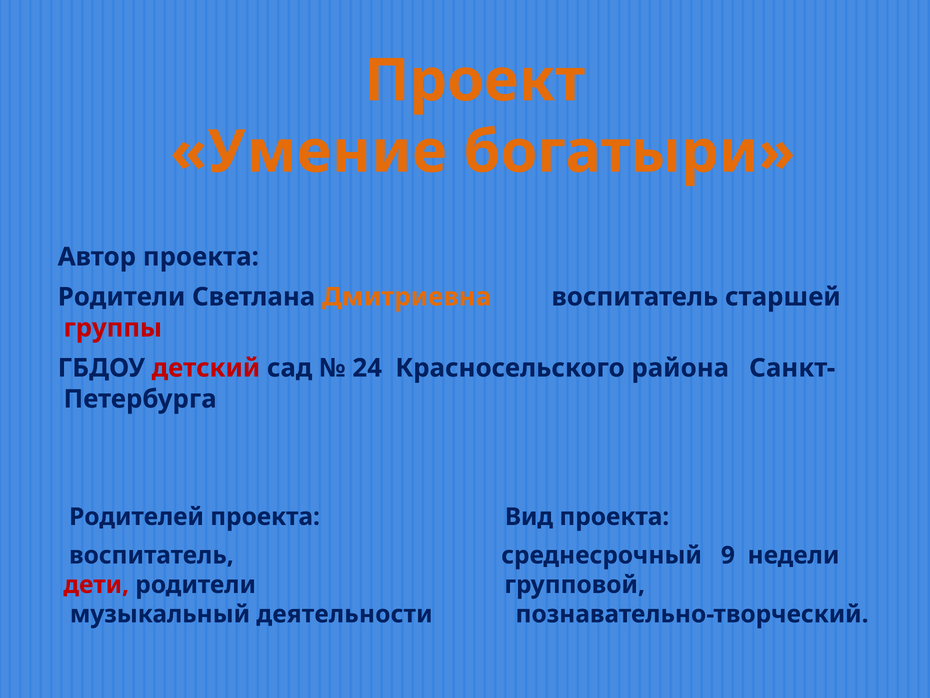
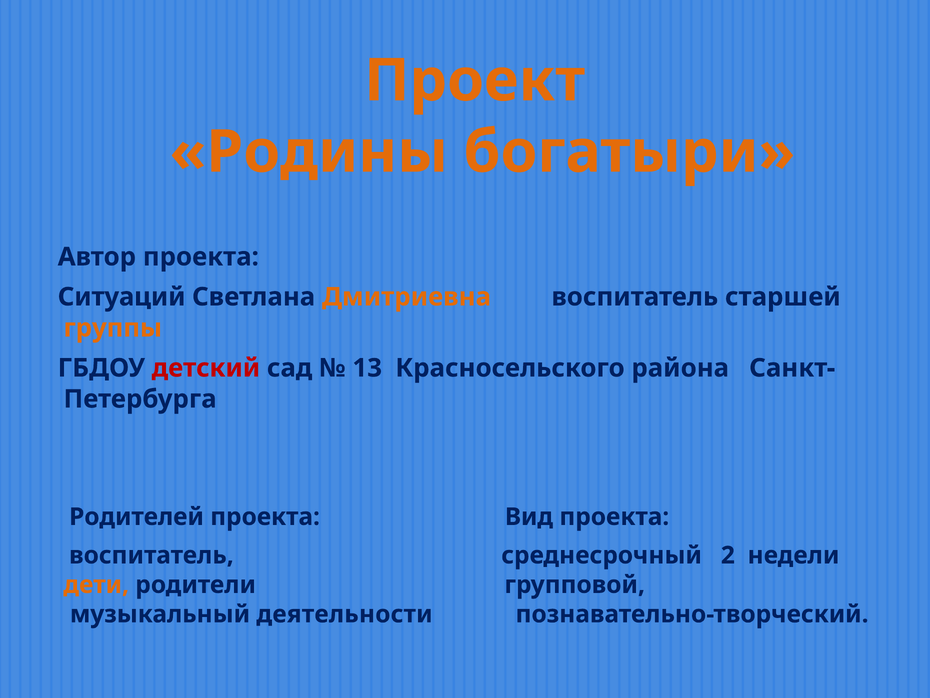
Умение: Умение -> Родины (309, 152)
Родители: Родители -> Ситуаций (122, 297)
группы colour: red -> orange (113, 328)
24: 24 -> 13 (367, 368)
9: 9 -> 2 (728, 555)
дети colour: red -> orange (96, 584)
